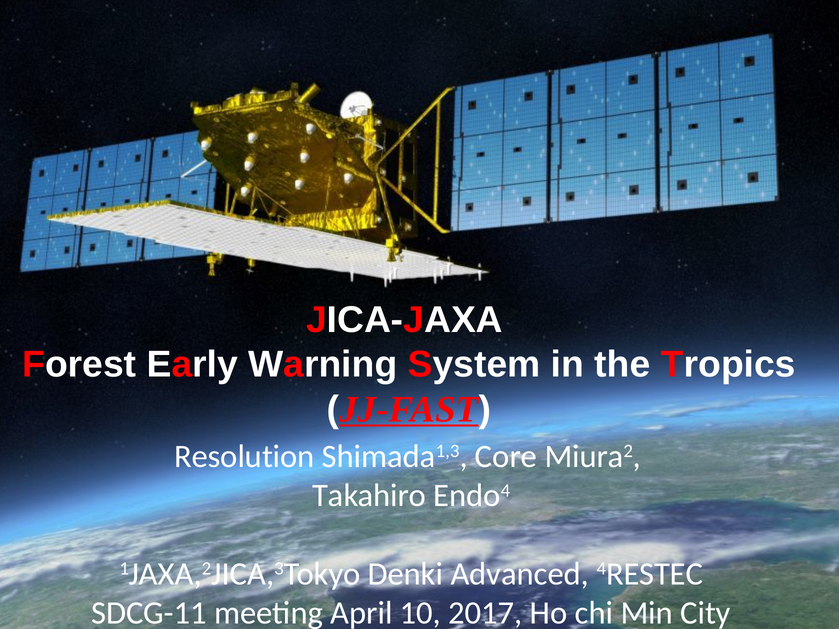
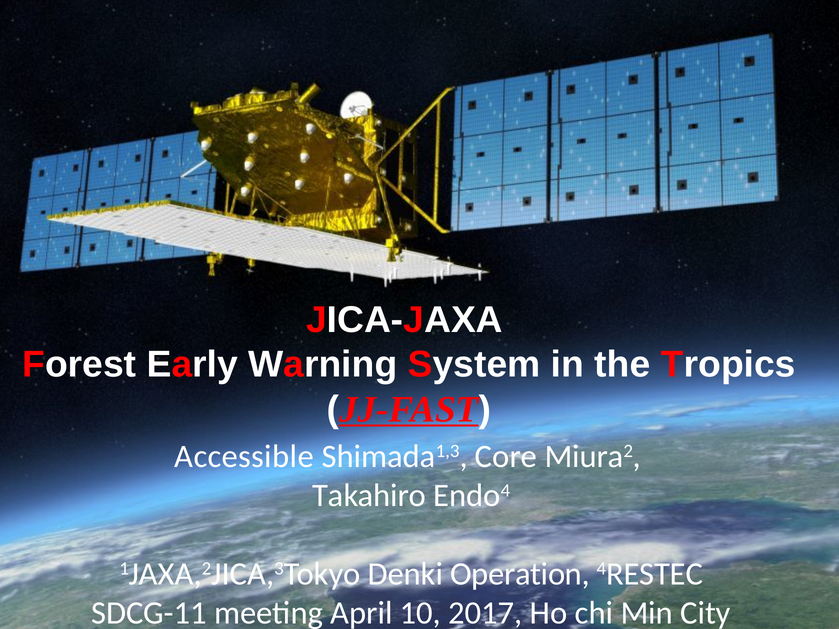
Resolution: Resolution -> Accessible (244, 457)
Advanced: Advanced -> Operation (520, 574)
